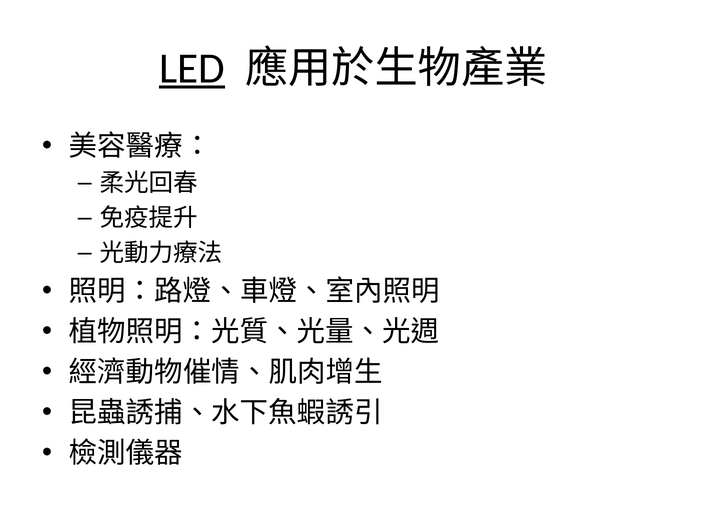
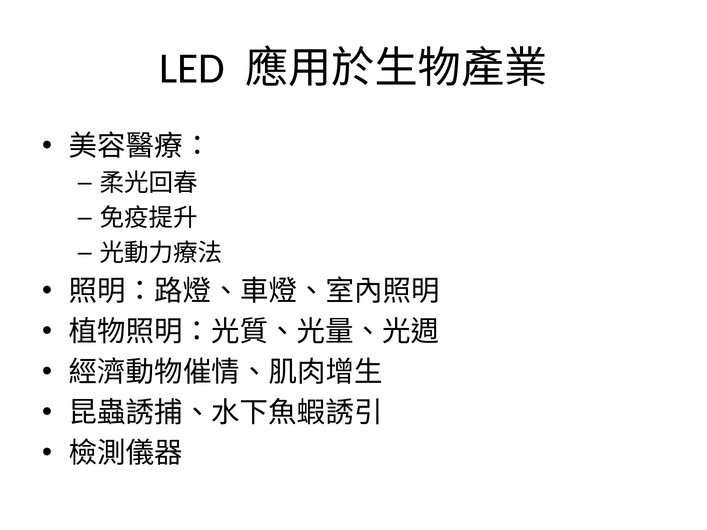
LED underline: present -> none (192, 68)
